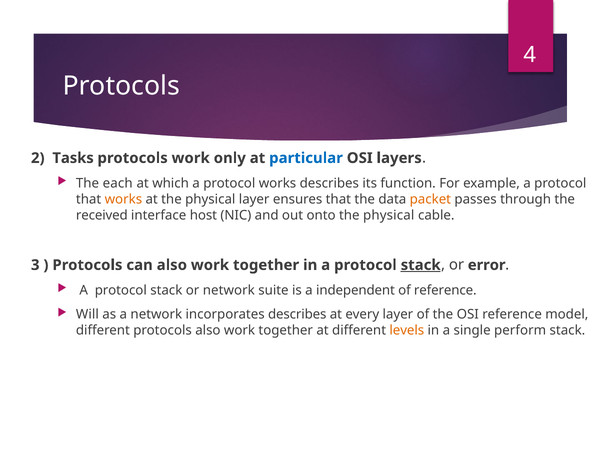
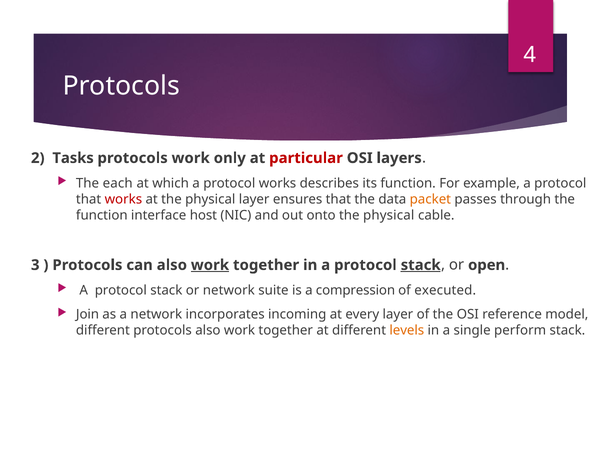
particular colour: blue -> red (306, 158)
works colour: orange -> red (123, 199)
received: received -> function (102, 215)
work underline: none -> present (210, 265)
error: error -> open (487, 265)
independent: independent -> compression (356, 290)
of reference: reference -> executed (445, 290)
Will: Will -> Join (88, 315)
incorporates describes: describes -> incoming (297, 315)
